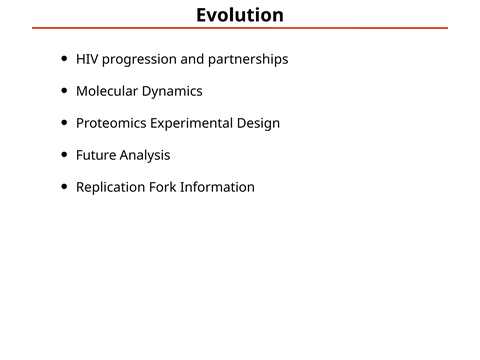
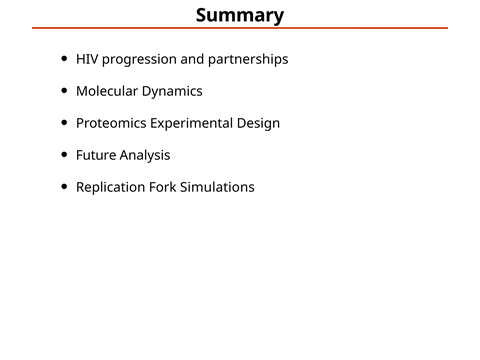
Evolution: Evolution -> Summary (240, 15)
Information: Information -> Simulations (217, 187)
